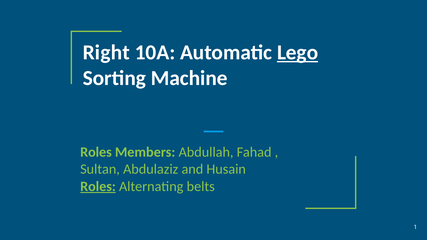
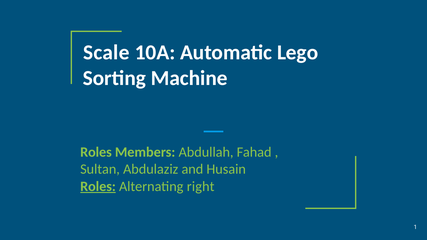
Right: Right -> Scale (106, 53)
Lego underline: present -> none (298, 53)
belts: belts -> right (201, 186)
